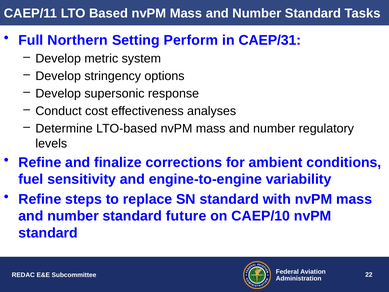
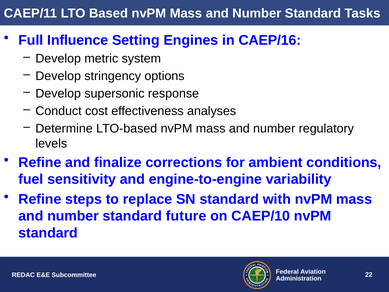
Northern: Northern -> Influence (78, 40)
Perform: Perform -> Engines (191, 40)
CAEP/31: CAEP/31 -> CAEP/16 (270, 40)
